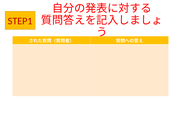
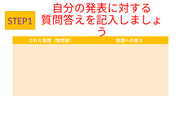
STEP1 colour: red -> purple (20, 21)
